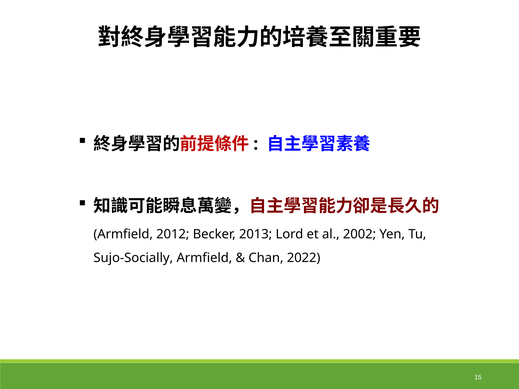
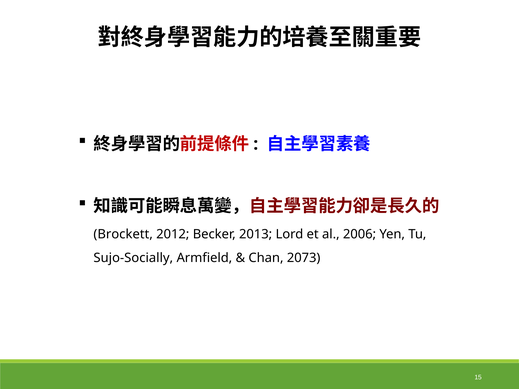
Armfield: Armfield -> Brockett (123, 234)
2002: 2002 -> 2006 (360, 234)
2022: 2022 -> 2073 (304, 258)
